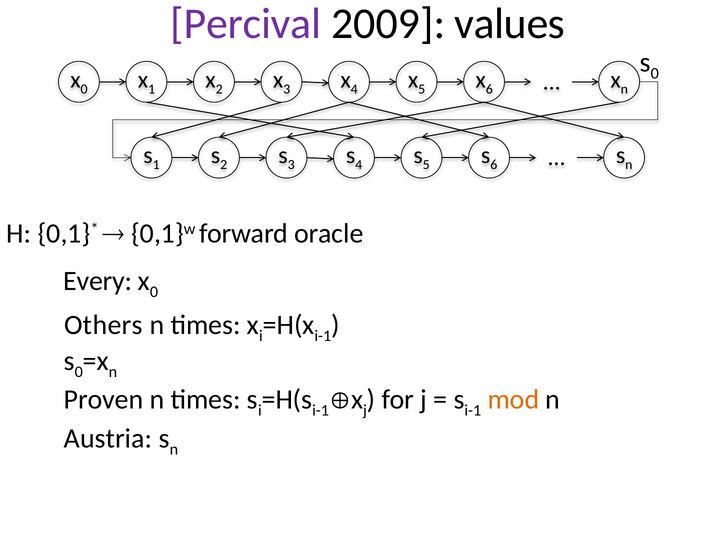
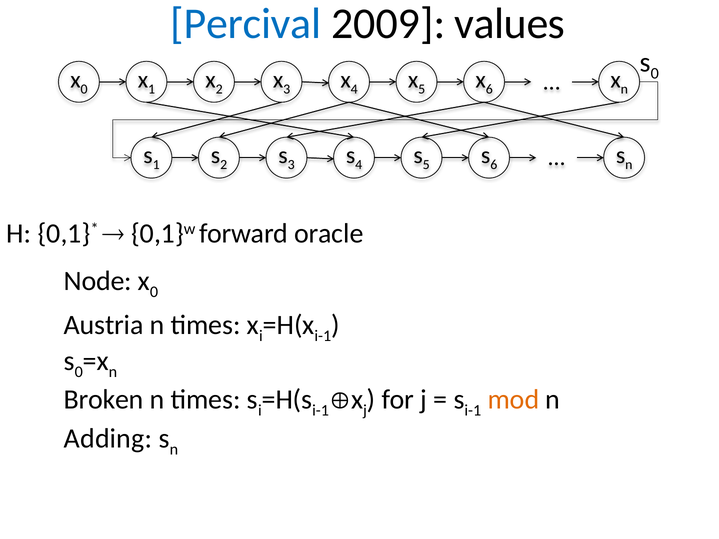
Percival colour: purple -> blue (246, 24)
Every: Every -> Node (98, 281)
Others: Others -> Austria (104, 325)
Proven: Proven -> Broken (104, 400)
Austria: Austria -> Adding (108, 439)
